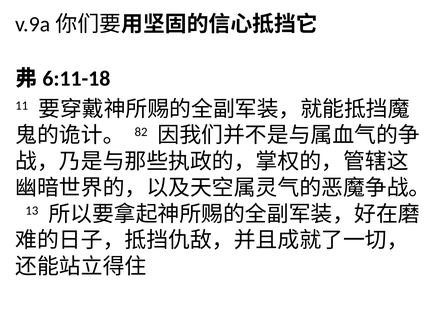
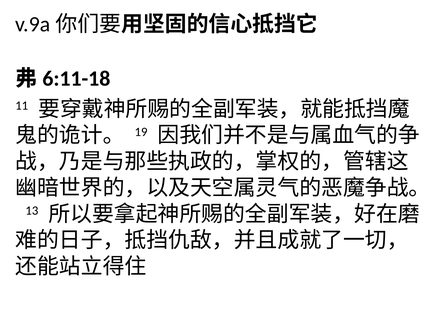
82: 82 -> 19 (141, 132)
